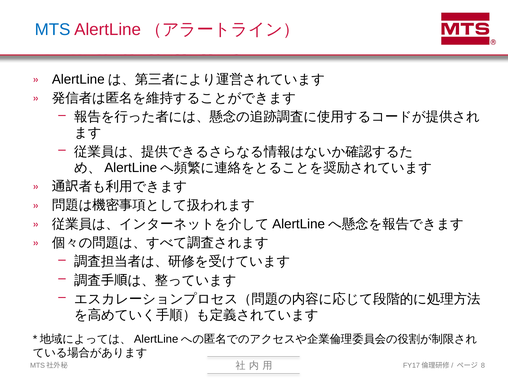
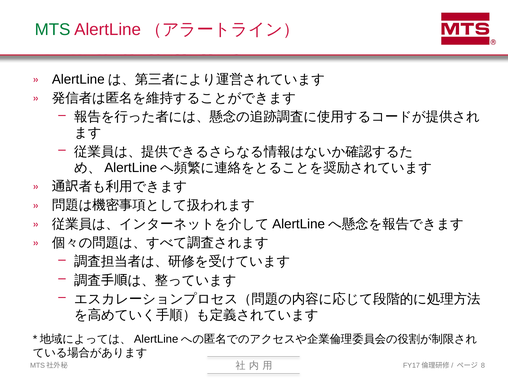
MTS colour: blue -> green (53, 30)
